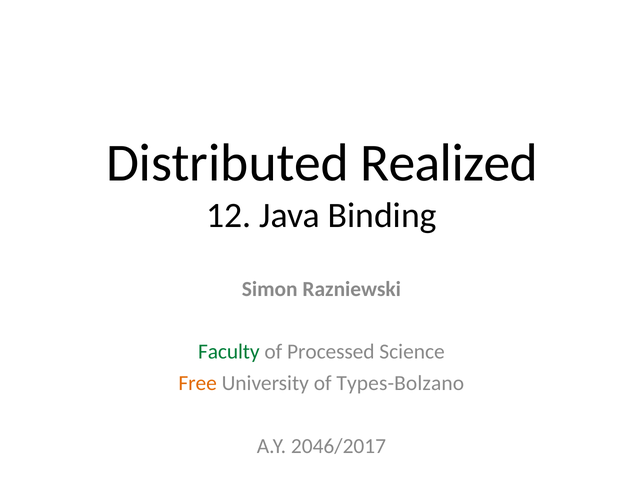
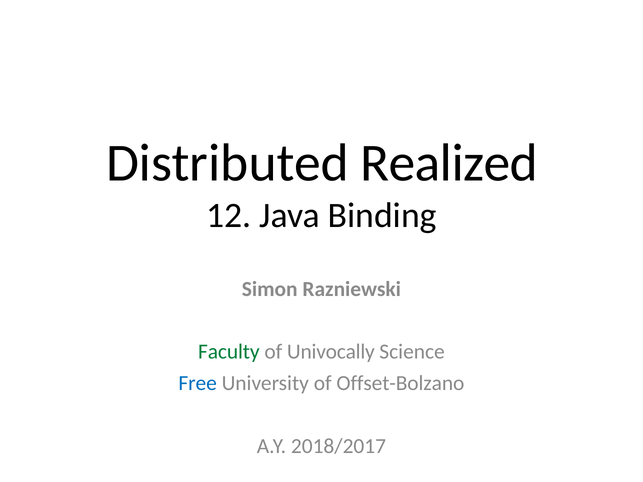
Processed: Processed -> Univocally (331, 352)
Free colour: orange -> blue (198, 383)
Types-Bolzano: Types-Bolzano -> Offset-Bolzano (400, 383)
2046/2017: 2046/2017 -> 2018/2017 (338, 446)
